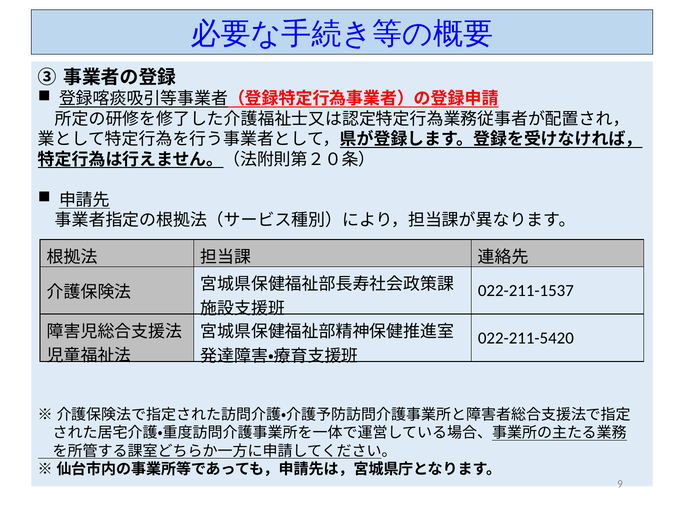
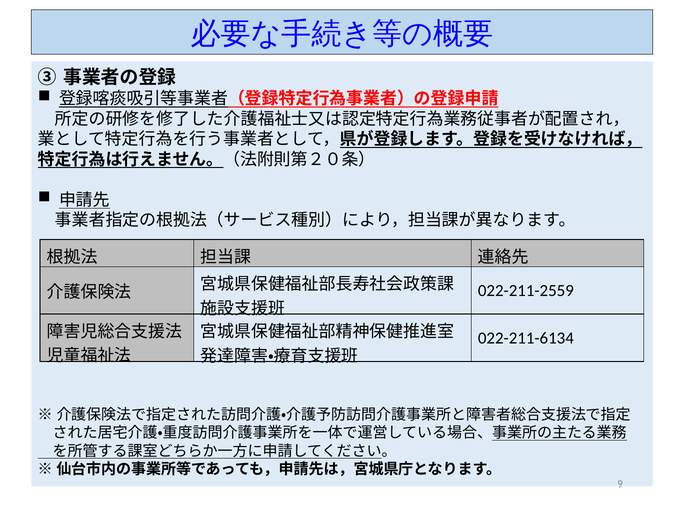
022-211-1537: 022-211-1537 -> 022-211-2559 (526, 291)
022-211-5420: 022-211-5420 -> 022-211-6134 (526, 338)
